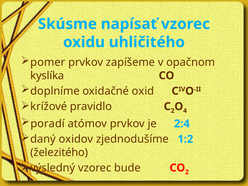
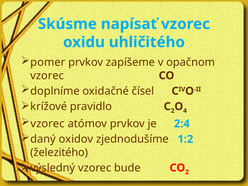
kyslíka: kyslíka -> vzorec (47, 76)
oxid: oxid -> čísel (143, 91)
poradí: poradí -> vzorec (48, 124)
